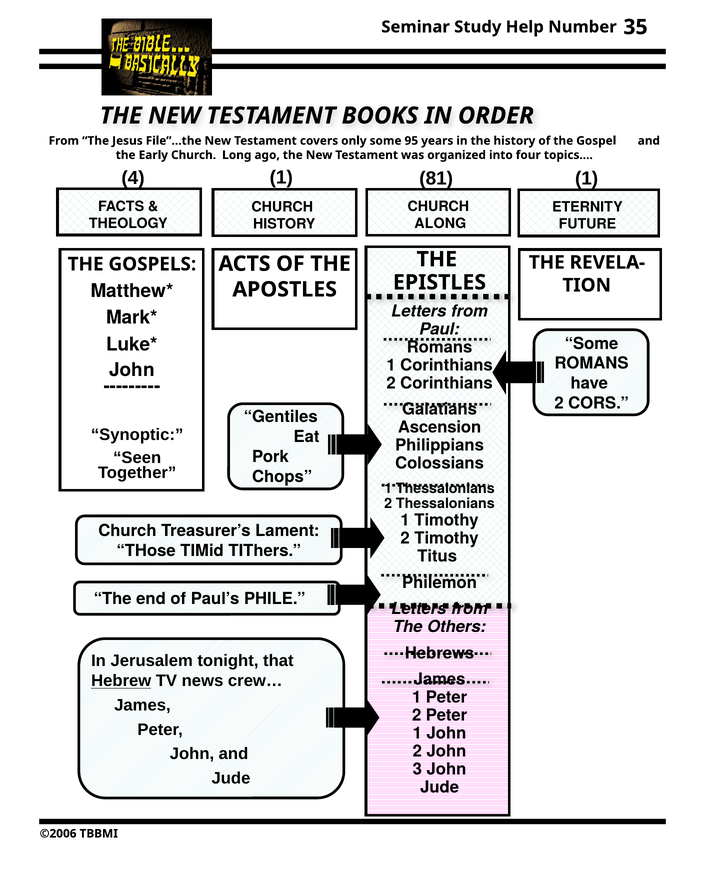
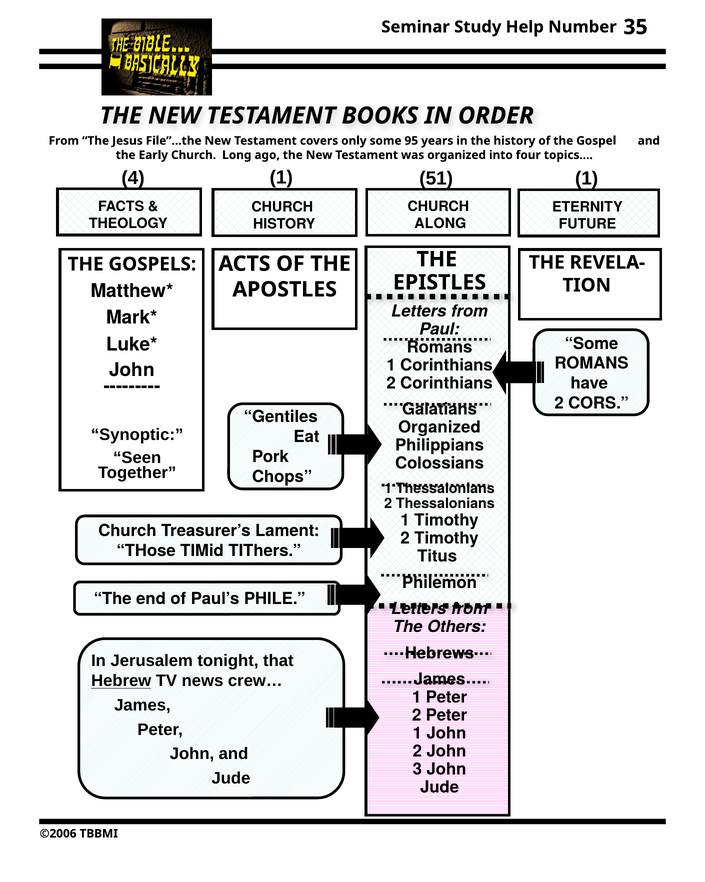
81: 81 -> 51 (436, 178)
Ascension: Ascension -> Organized (439, 427)
